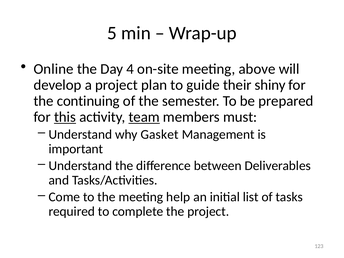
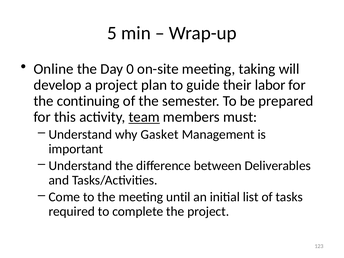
4: 4 -> 0 (130, 69)
above: above -> taking (257, 69)
shiny: shiny -> labor (270, 85)
this underline: present -> none (65, 117)
help: help -> until (178, 197)
